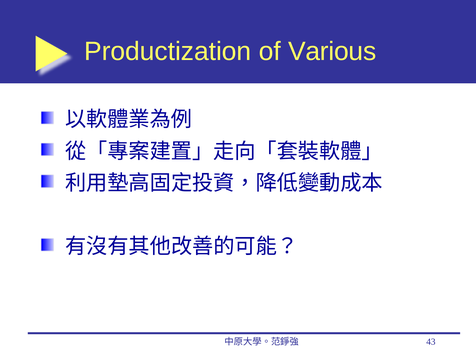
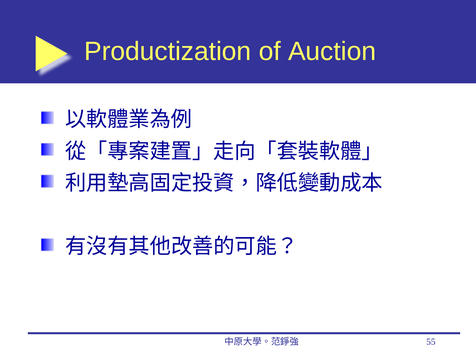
Various: Various -> Auction (332, 51)
43: 43 -> 55 (431, 342)
